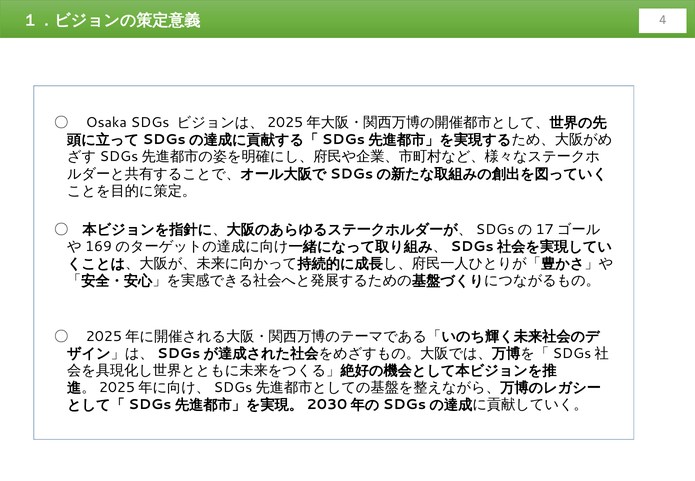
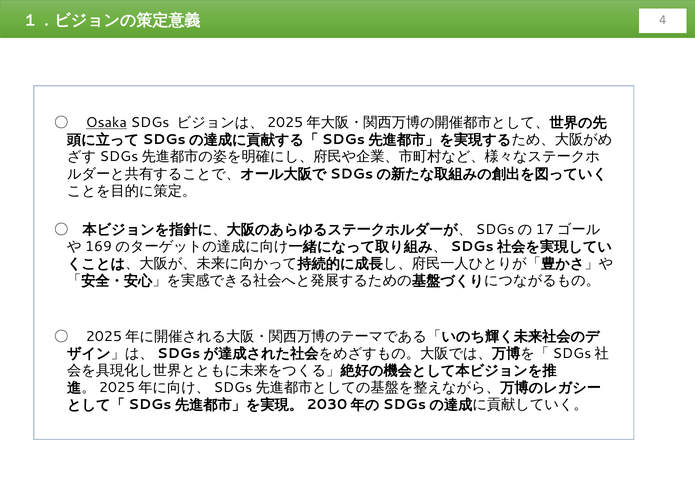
Osaka underline: none -> present (106, 123)
